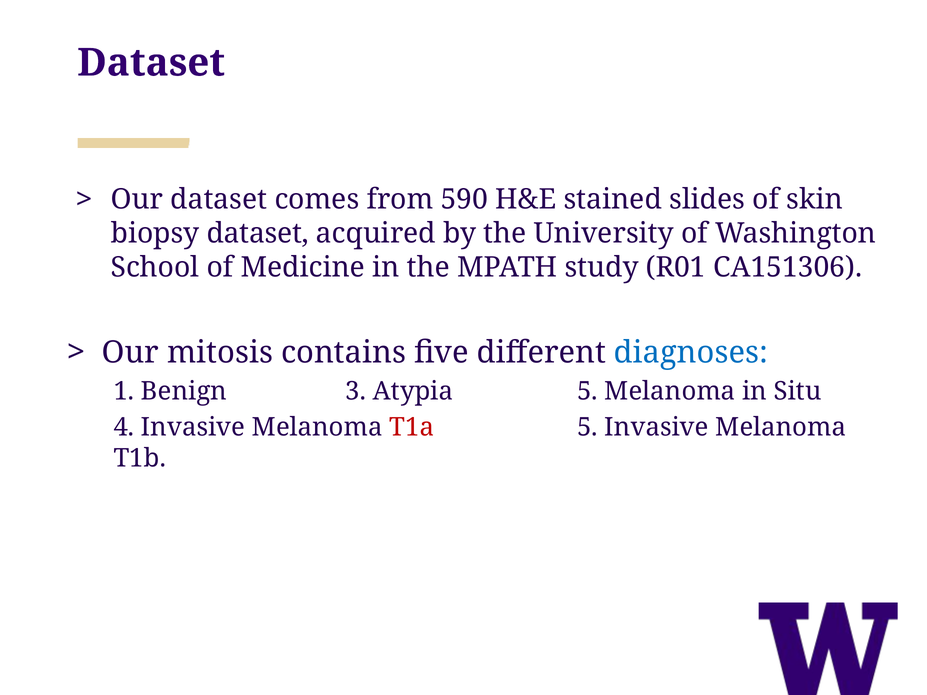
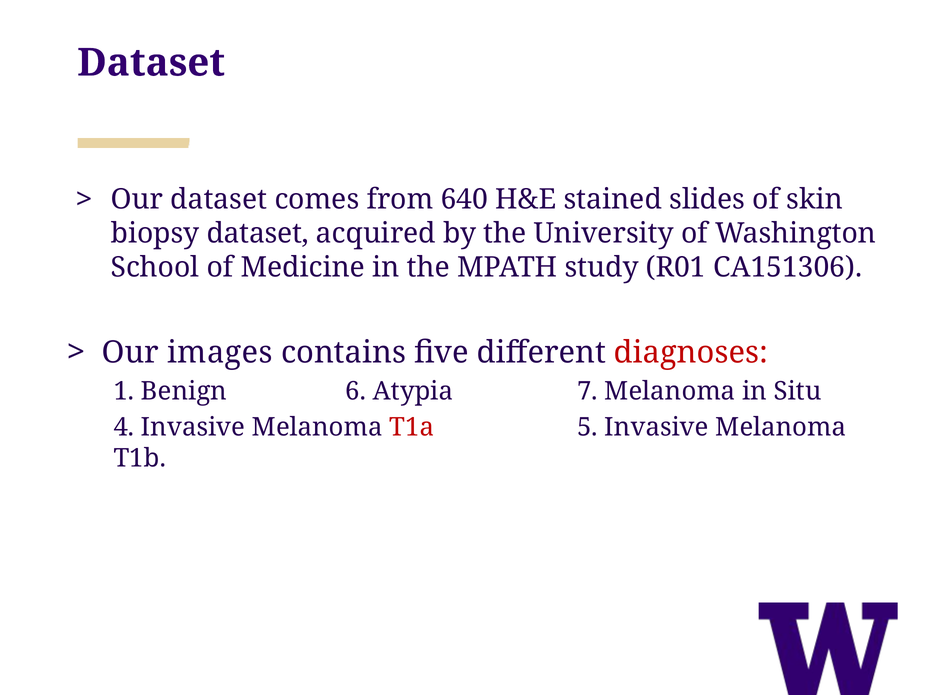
590: 590 -> 640 (464, 200)
mitosis: mitosis -> images (220, 352)
diagnoses colour: blue -> red (691, 352)
3: 3 -> 6 (356, 391)
Atypia 5: 5 -> 7 (587, 391)
